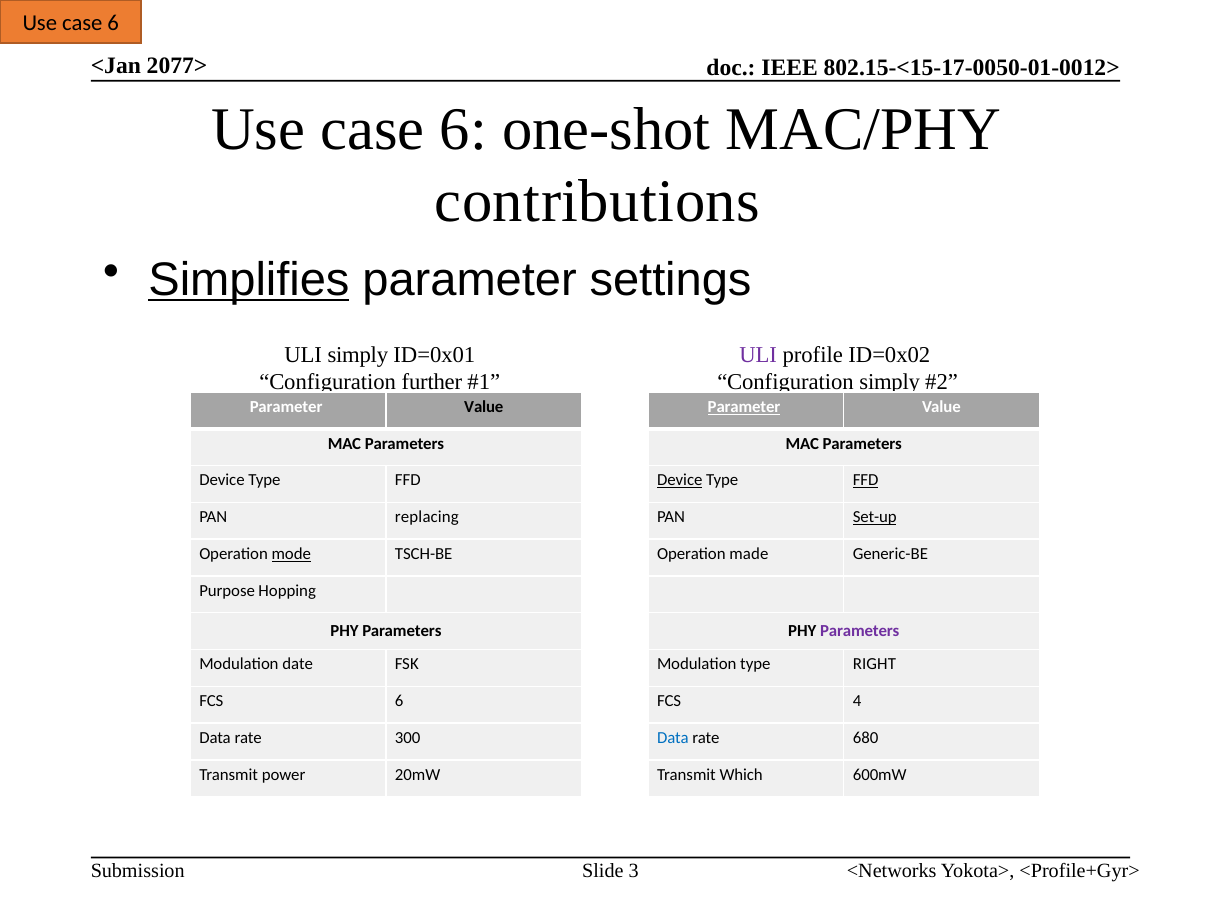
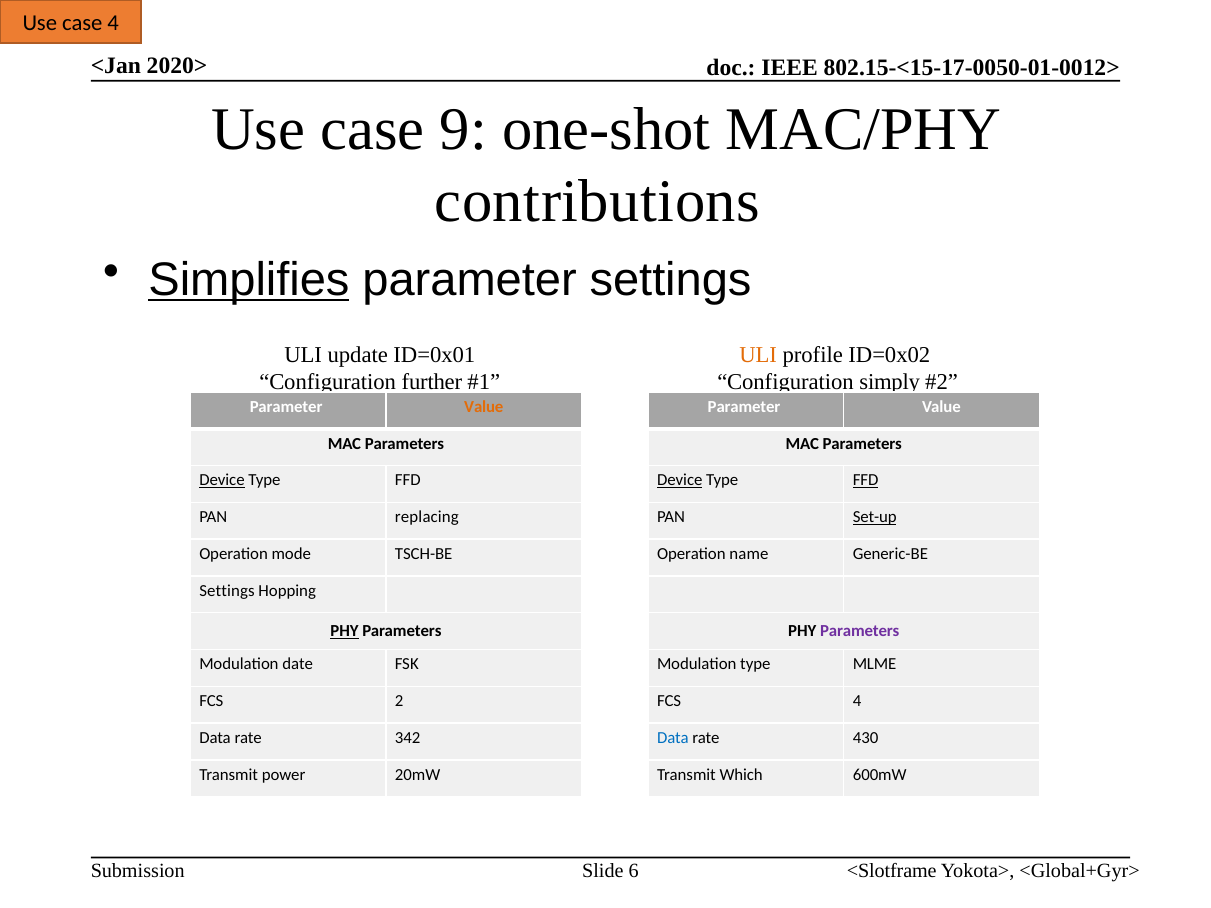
6: 6 -> 4 (113, 23)
2077>: 2077> -> 2020> (177, 66)
6: 6 -> 9 (463, 129)
ULI simply: simply -> update (358, 355)
ULI colour: purple -> orange (758, 355)
Value colour: black -> orange (484, 407)
Parameter underline: present -> none (744, 407)
Device underline: none -> present (222, 481)
mode underline: present -> none (291, 554)
made: made -> name (749, 554)
Purpose: Purpose -> Settings (227, 591)
PHY underline: none -> present (344, 631)
RIGHT: RIGHT -> MLME (875, 665)
FCS 6: 6 -> 2 (399, 701)
300: 300 -> 342 (408, 738)
680: 680 -> 430 (866, 738)
<Networks: <Networks -> <Slotframe (892, 871)
<Profile+Gyr>: <Profile+Gyr> -> <Global+Gyr> (1080, 871)
3: 3 -> 6 (634, 871)
